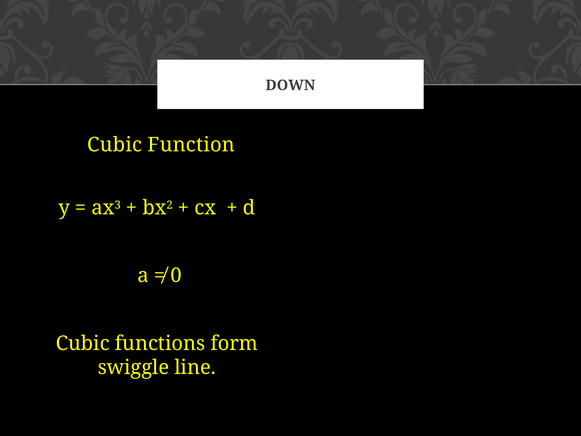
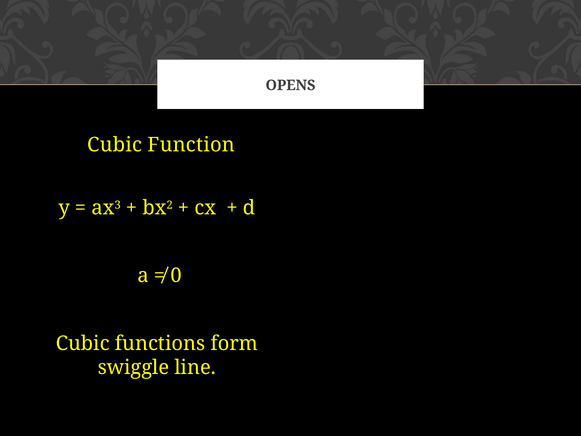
DOWN: DOWN -> OPENS (290, 85)
